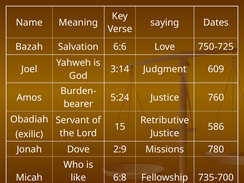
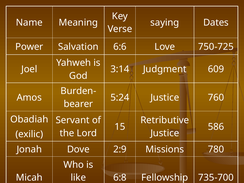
Bazah: Bazah -> Power (29, 47)
